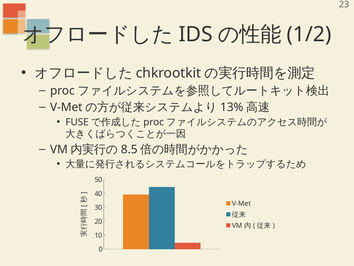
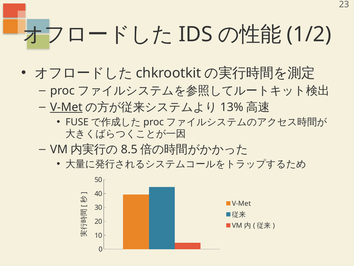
V-Met underline: none -> present (66, 107)
